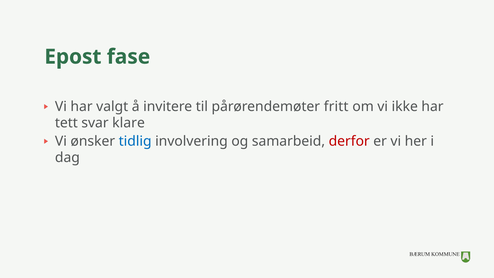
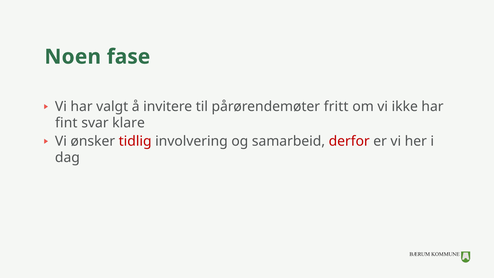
Epost: Epost -> Noen (73, 57)
tett: tett -> fint (66, 123)
tidlig colour: blue -> red (135, 141)
